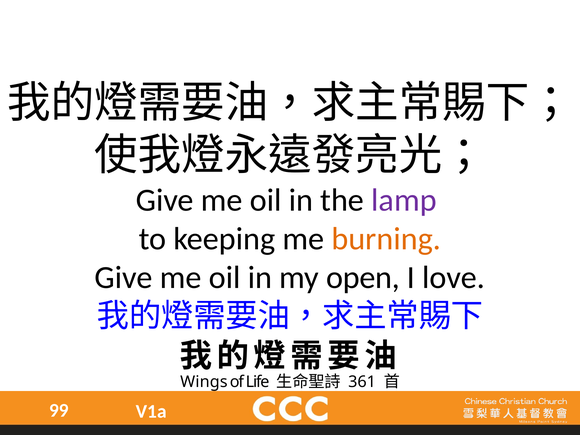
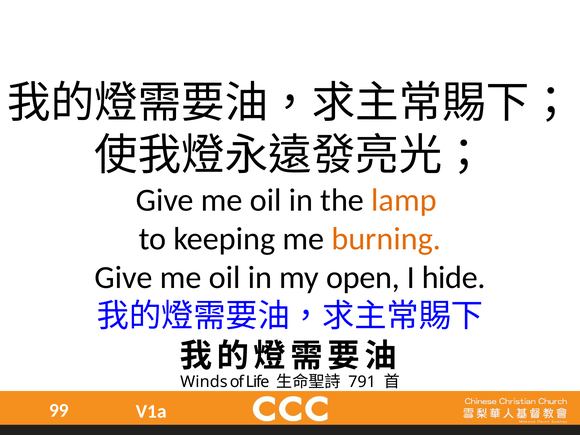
lamp colour: purple -> orange (404, 200)
love: love -> hide (454, 277)
Wings: Wings -> Winds (204, 382)
361: 361 -> 791 (362, 382)
